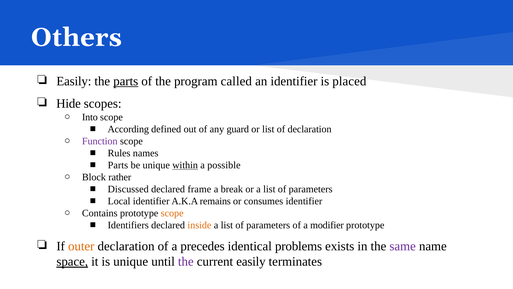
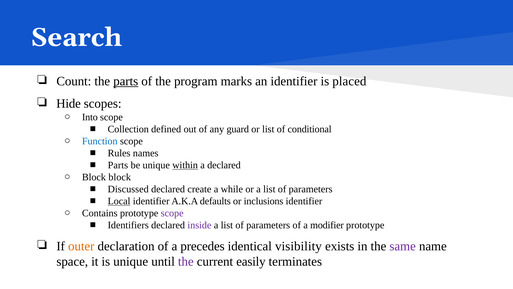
Others: Others -> Search (76, 37)
Easily: Easily -> Count (74, 81)
called: called -> marks (236, 81)
According: According -> Collection (128, 129)
of declaration: declaration -> conditional (310, 129)
Function colour: purple -> blue (100, 141)
a possible: possible -> declared (224, 165)
Block rather: rather -> block (120, 177)
frame: frame -> create (199, 189)
break: break -> while (232, 189)
Local underline: none -> present (119, 201)
remains: remains -> defaults (215, 201)
consumes: consumes -> inclusions (264, 201)
scope colour: orange -> purple (172, 213)
inside colour: orange -> purple (199, 225)
problems: problems -> visibility (298, 246)
space underline: present -> none (72, 261)
